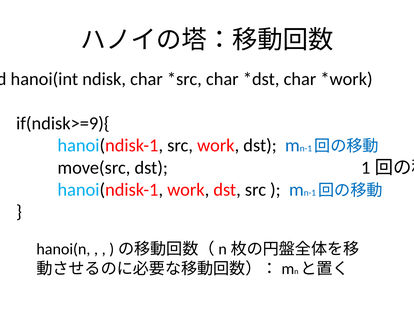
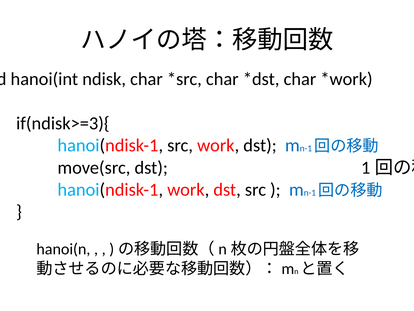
if(ndisk>=9){: if(ndisk>=9){ -> if(ndisk>=3){ (63, 123)
